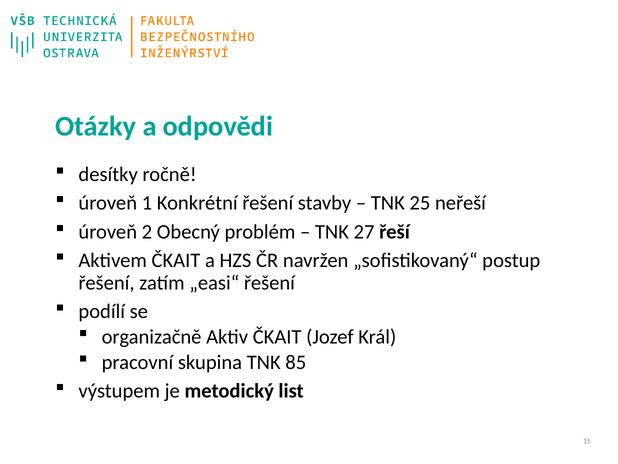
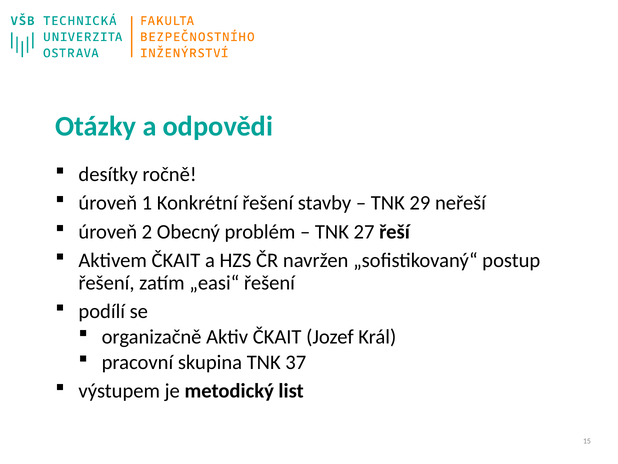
25: 25 -> 29 (420, 203)
85: 85 -> 37 (296, 362)
